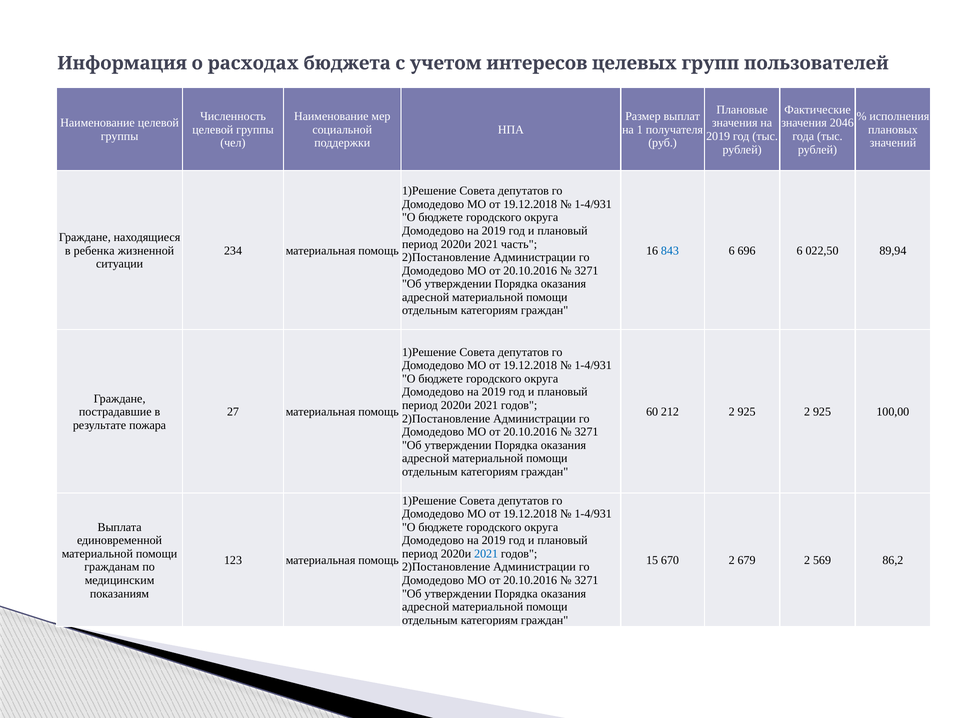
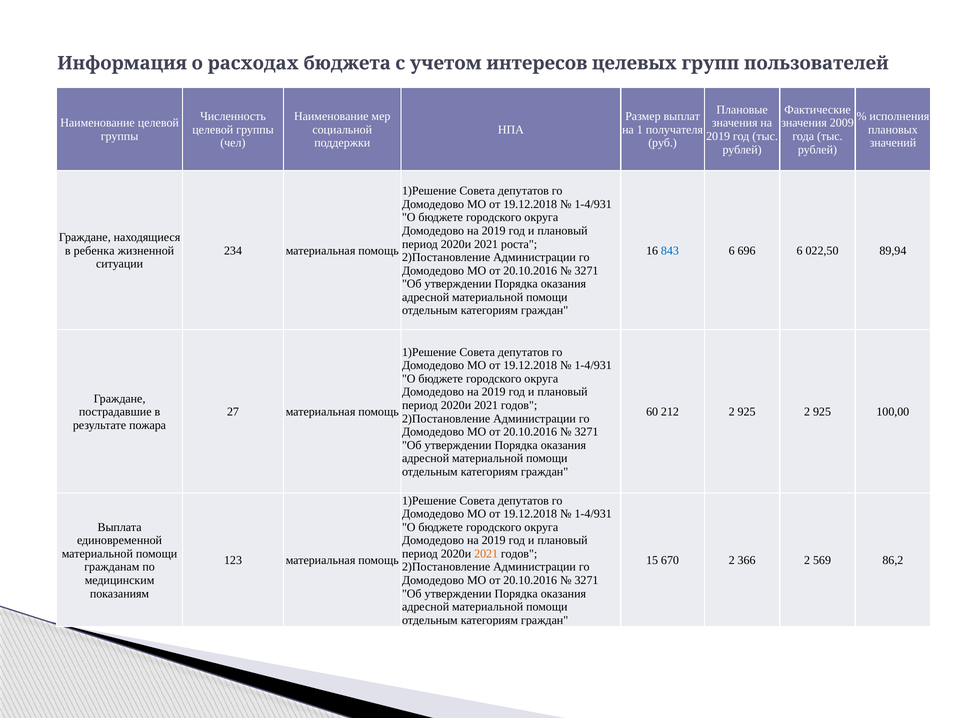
2046: 2046 -> 2009 (842, 123)
часть: часть -> роста (519, 244)
2021 colour: blue -> orange (486, 554)
679: 679 -> 366 (747, 560)
